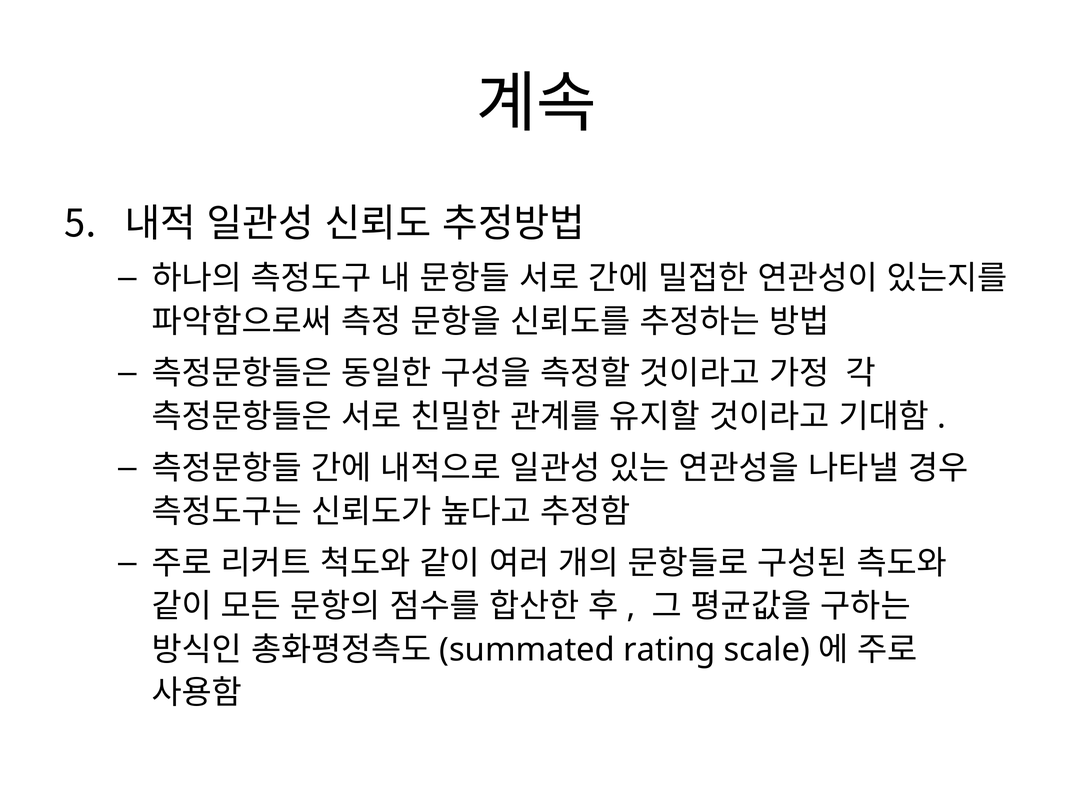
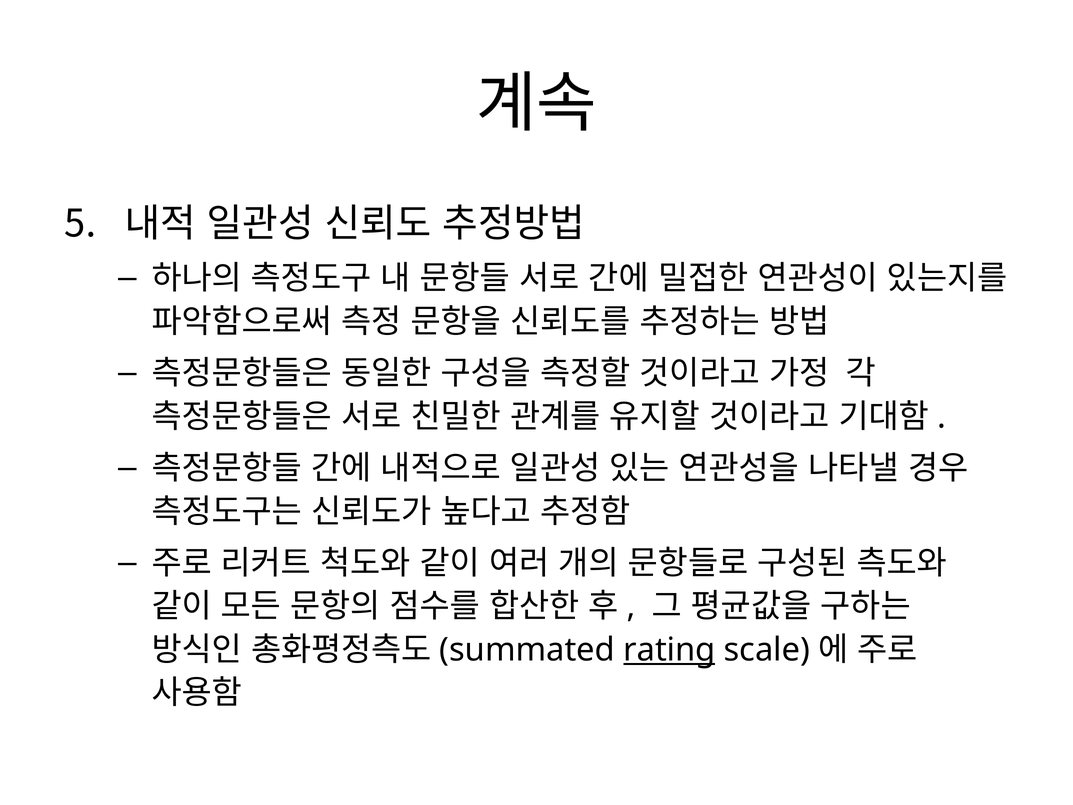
rating underline: none -> present (669, 650)
